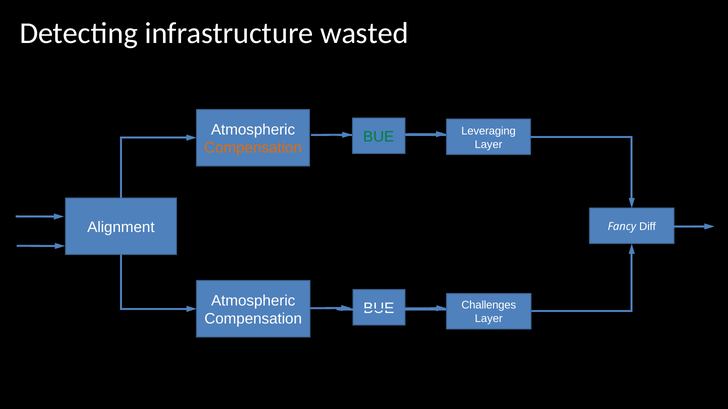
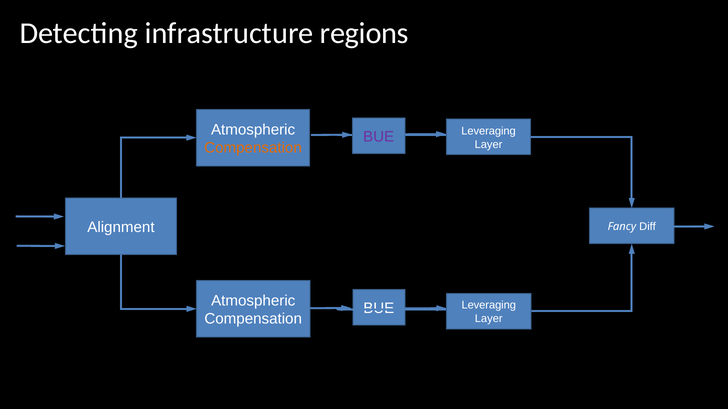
wasted: wasted -> regions (364, 33)
BUE colour: green -> purple (379, 137)
Challenges: Challenges -> Leveraging (489, 306)
